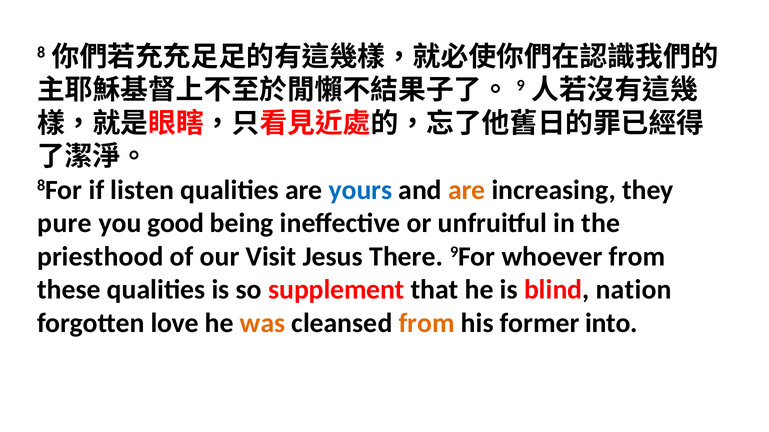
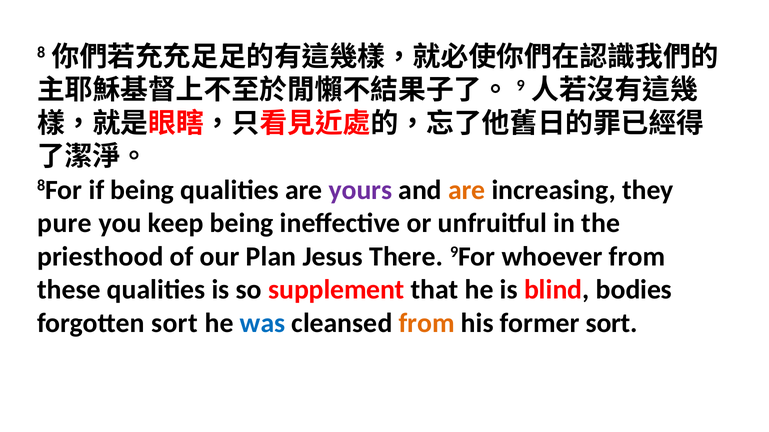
if listen: listen -> being (142, 190)
yours colour: blue -> purple (360, 190)
good: good -> keep (176, 223)
Visit: Visit -> Plan (271, 257)
nation: nation -> bodies (634, 290)
forgotten love: love -> sort (174, 323)
was colour: orange -> blue (263, 323)
former into: into -> sort (612, 323)
